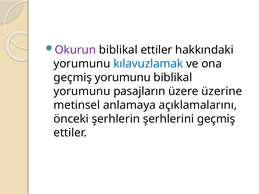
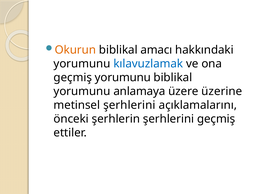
Okurun colour: purple -> orange (75, 50)
biblikal ettiler: ettiler -> amacı (156, 50)
pasajların: pasajların -> anlamaya (139, 91)
metinsel anlamaya: anlamaya -> şerhlerini (129, 105)
